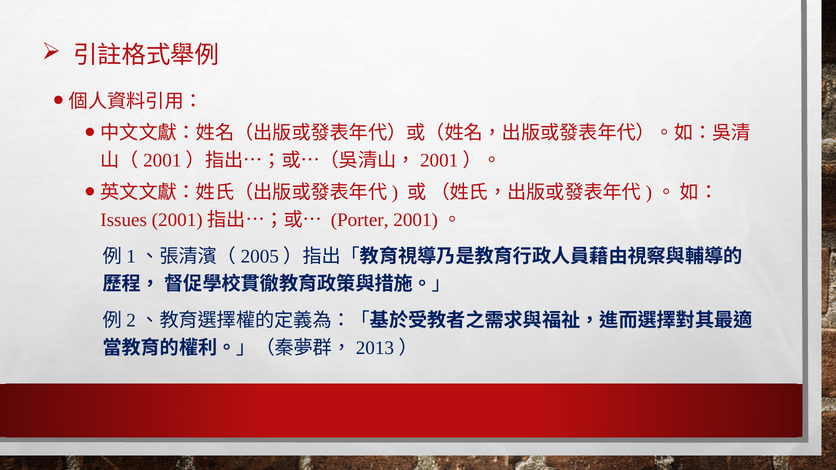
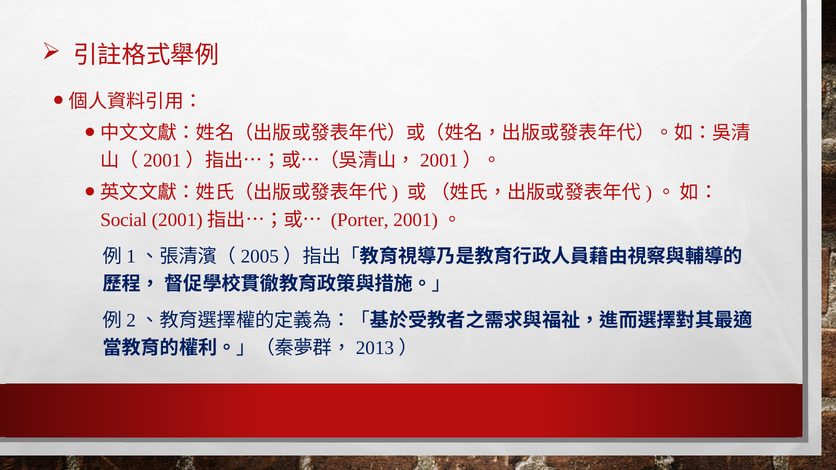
Issues: Issues -> Social (124, 220)
